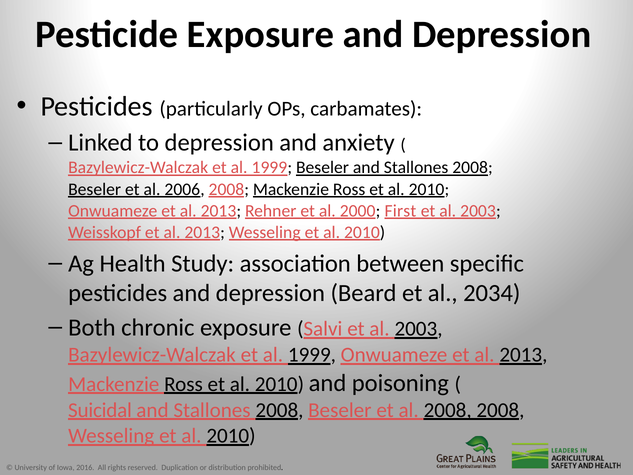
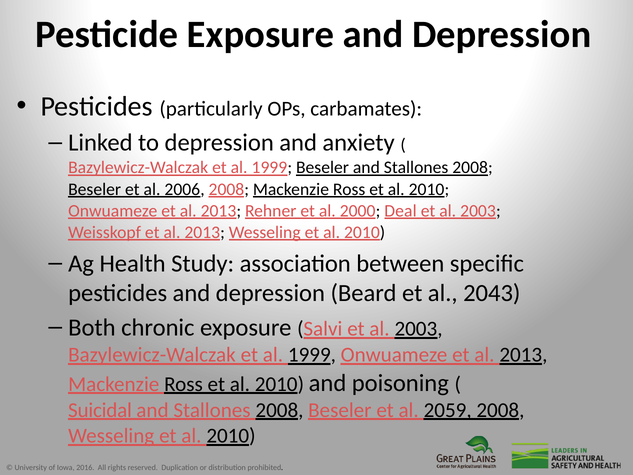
First: First -> Deal (400, 211)
2034: 2034 -> 2043 (492, 293)
al 2008: 2008 -> 2059 (448, 410)
